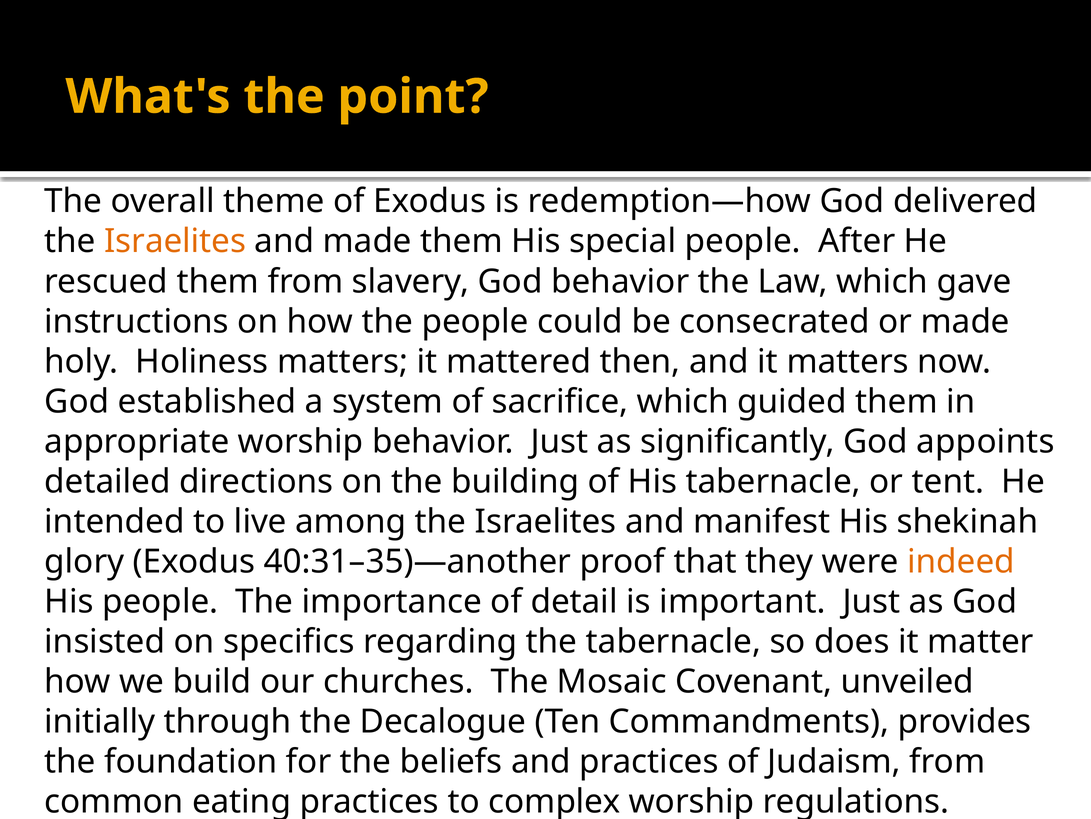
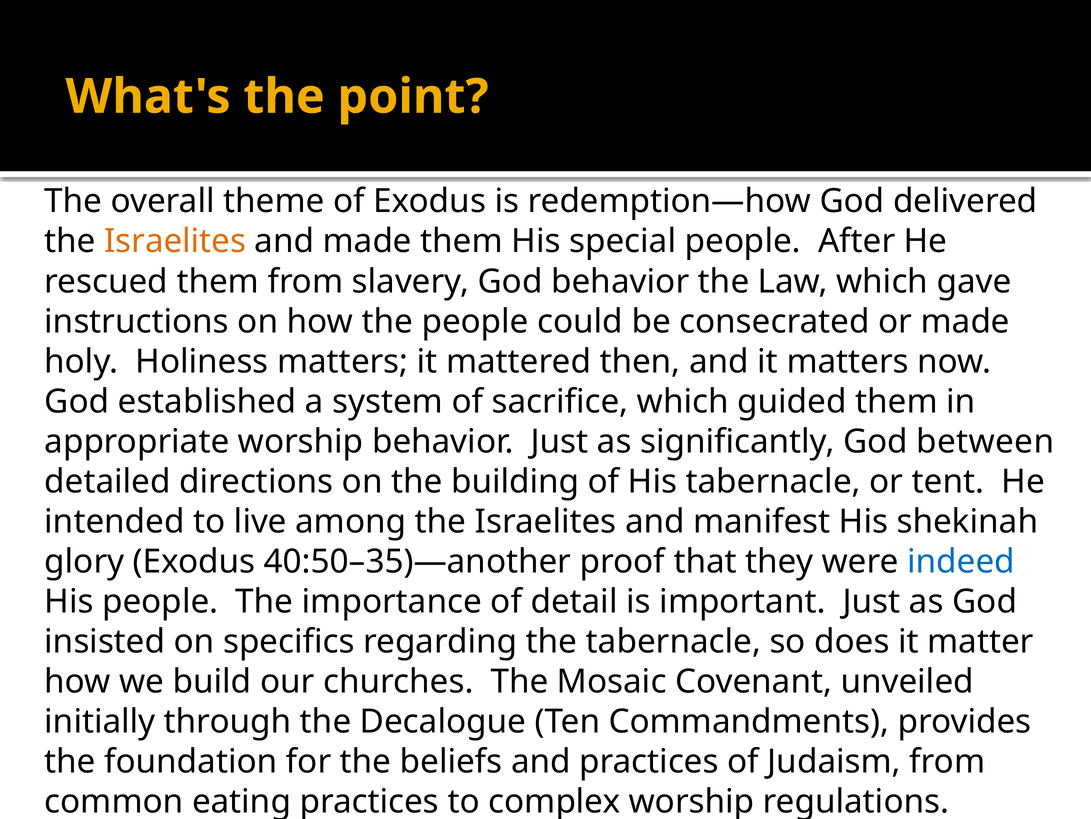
appoints: appoints -> between (985, 441)
40:31–35)—another: 40:31–35)—another -> 40:50–35)—another (418, 561)
indeed colour: orange -> blue (961, 561)
